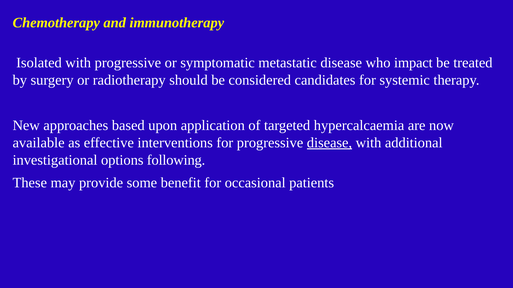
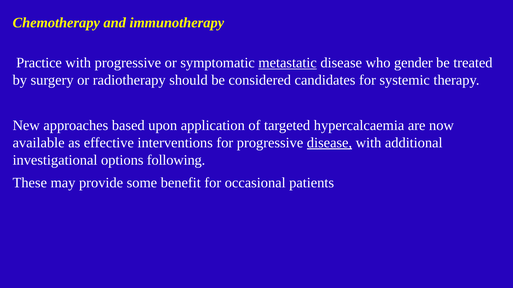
Isolated: Isolated -> Practice (39, 63)
metastatic underline: none -> present (288, 63)
impact: impact -> gender (413, 63)
